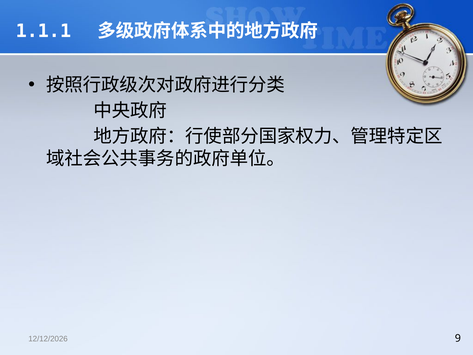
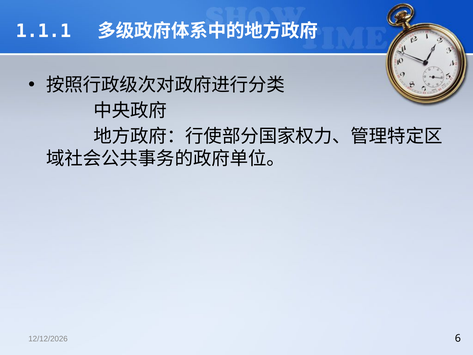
9: 9 -> 6 (458, 338)
